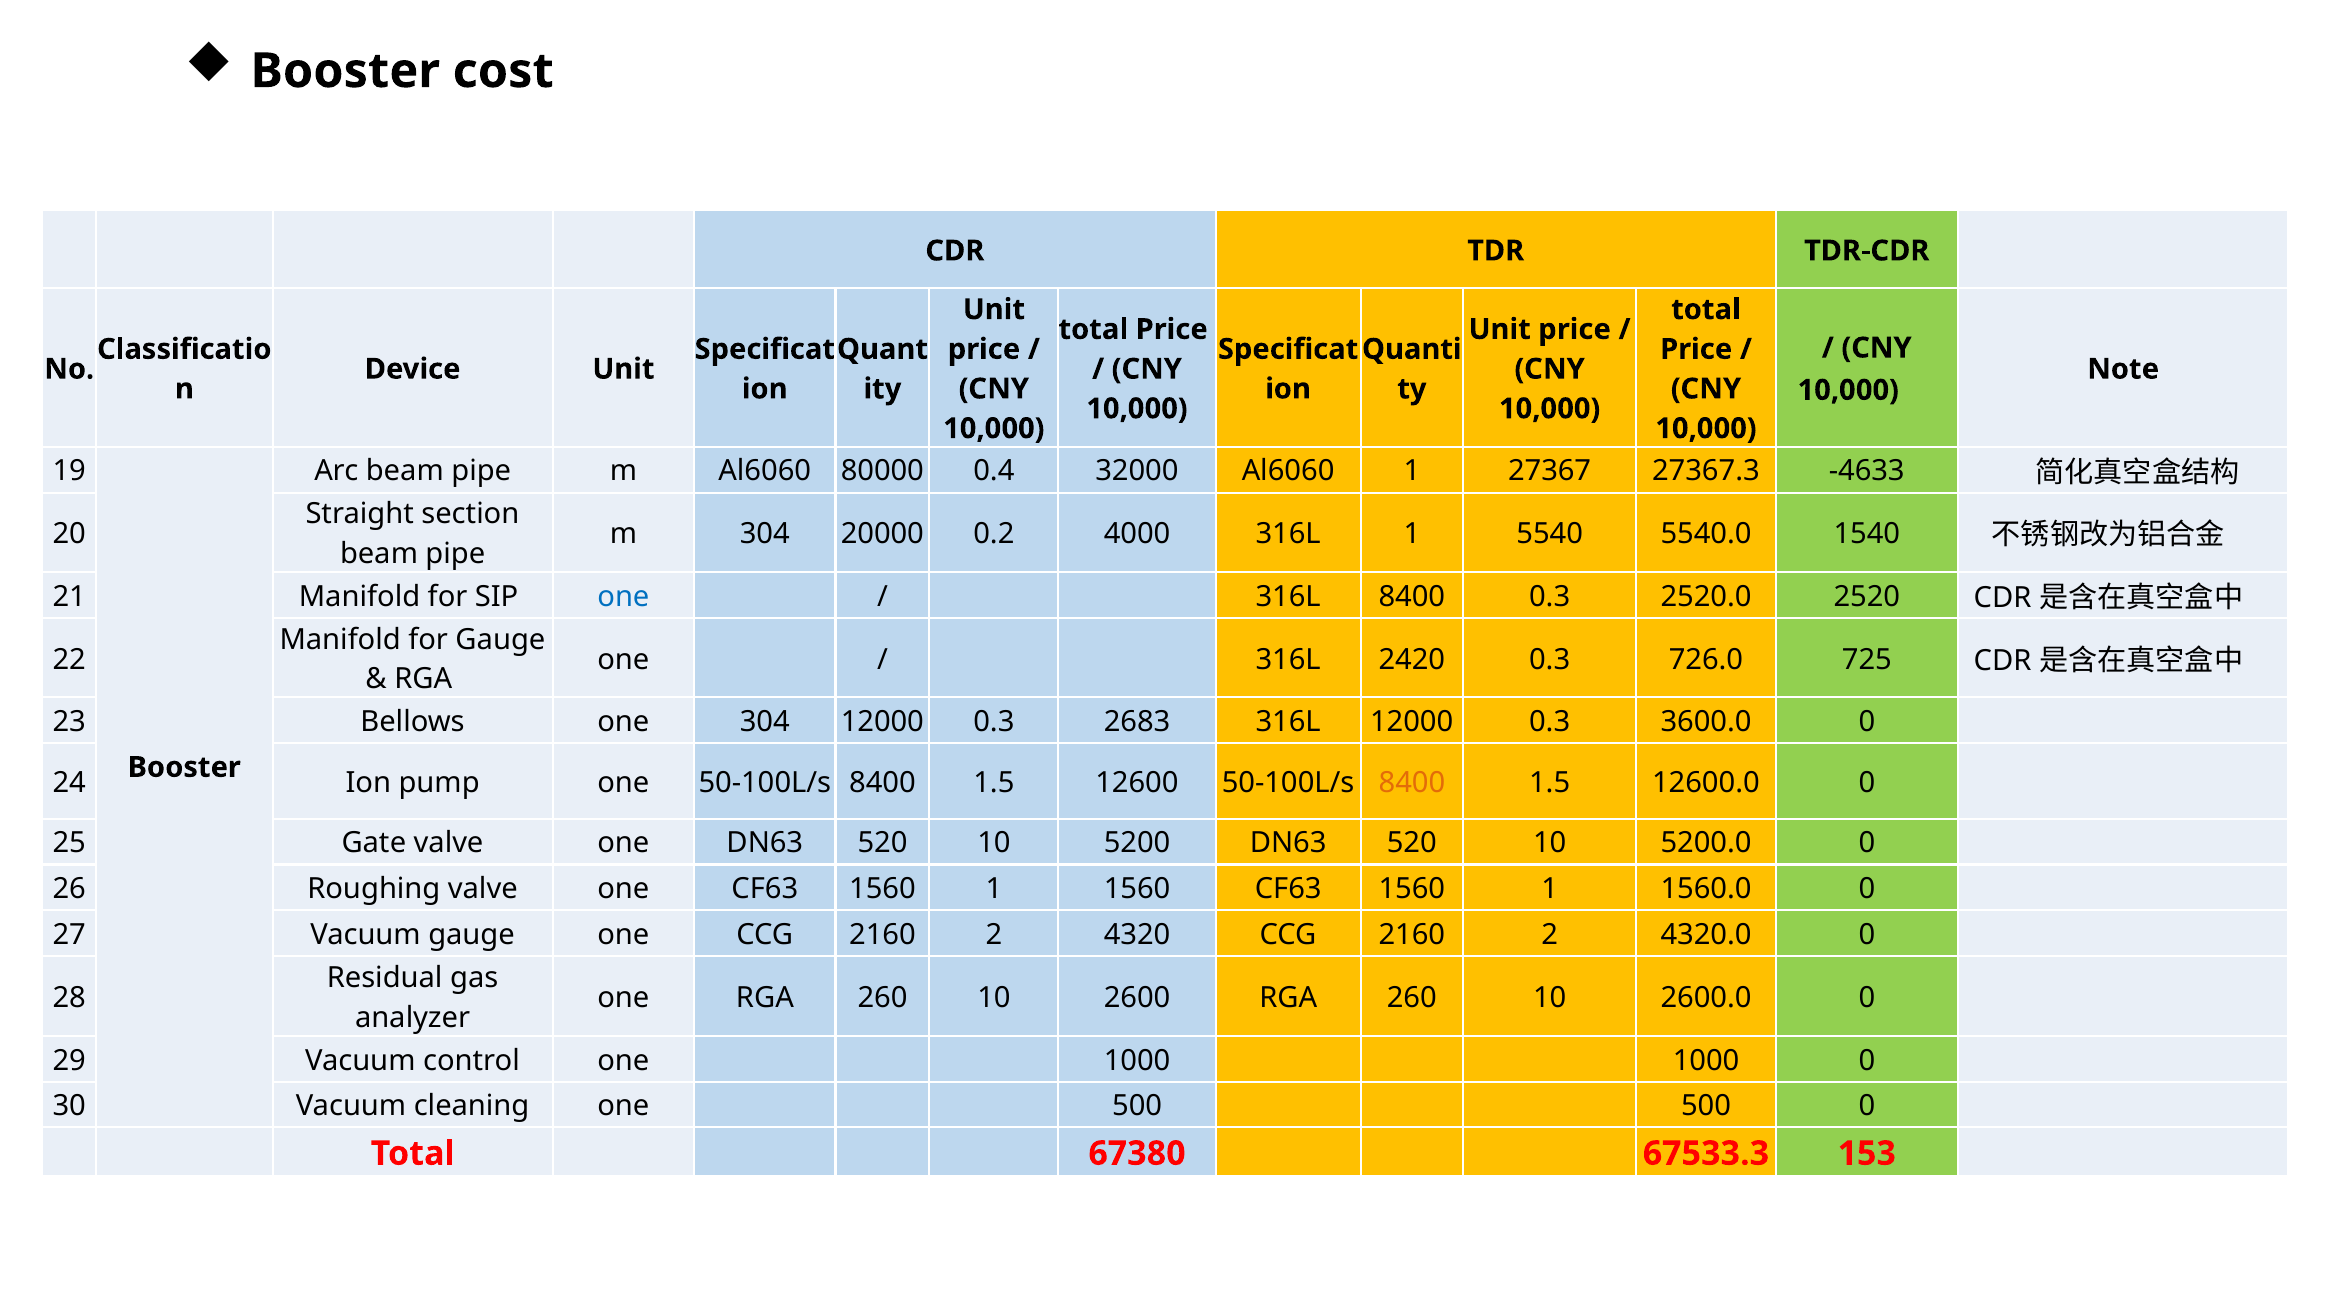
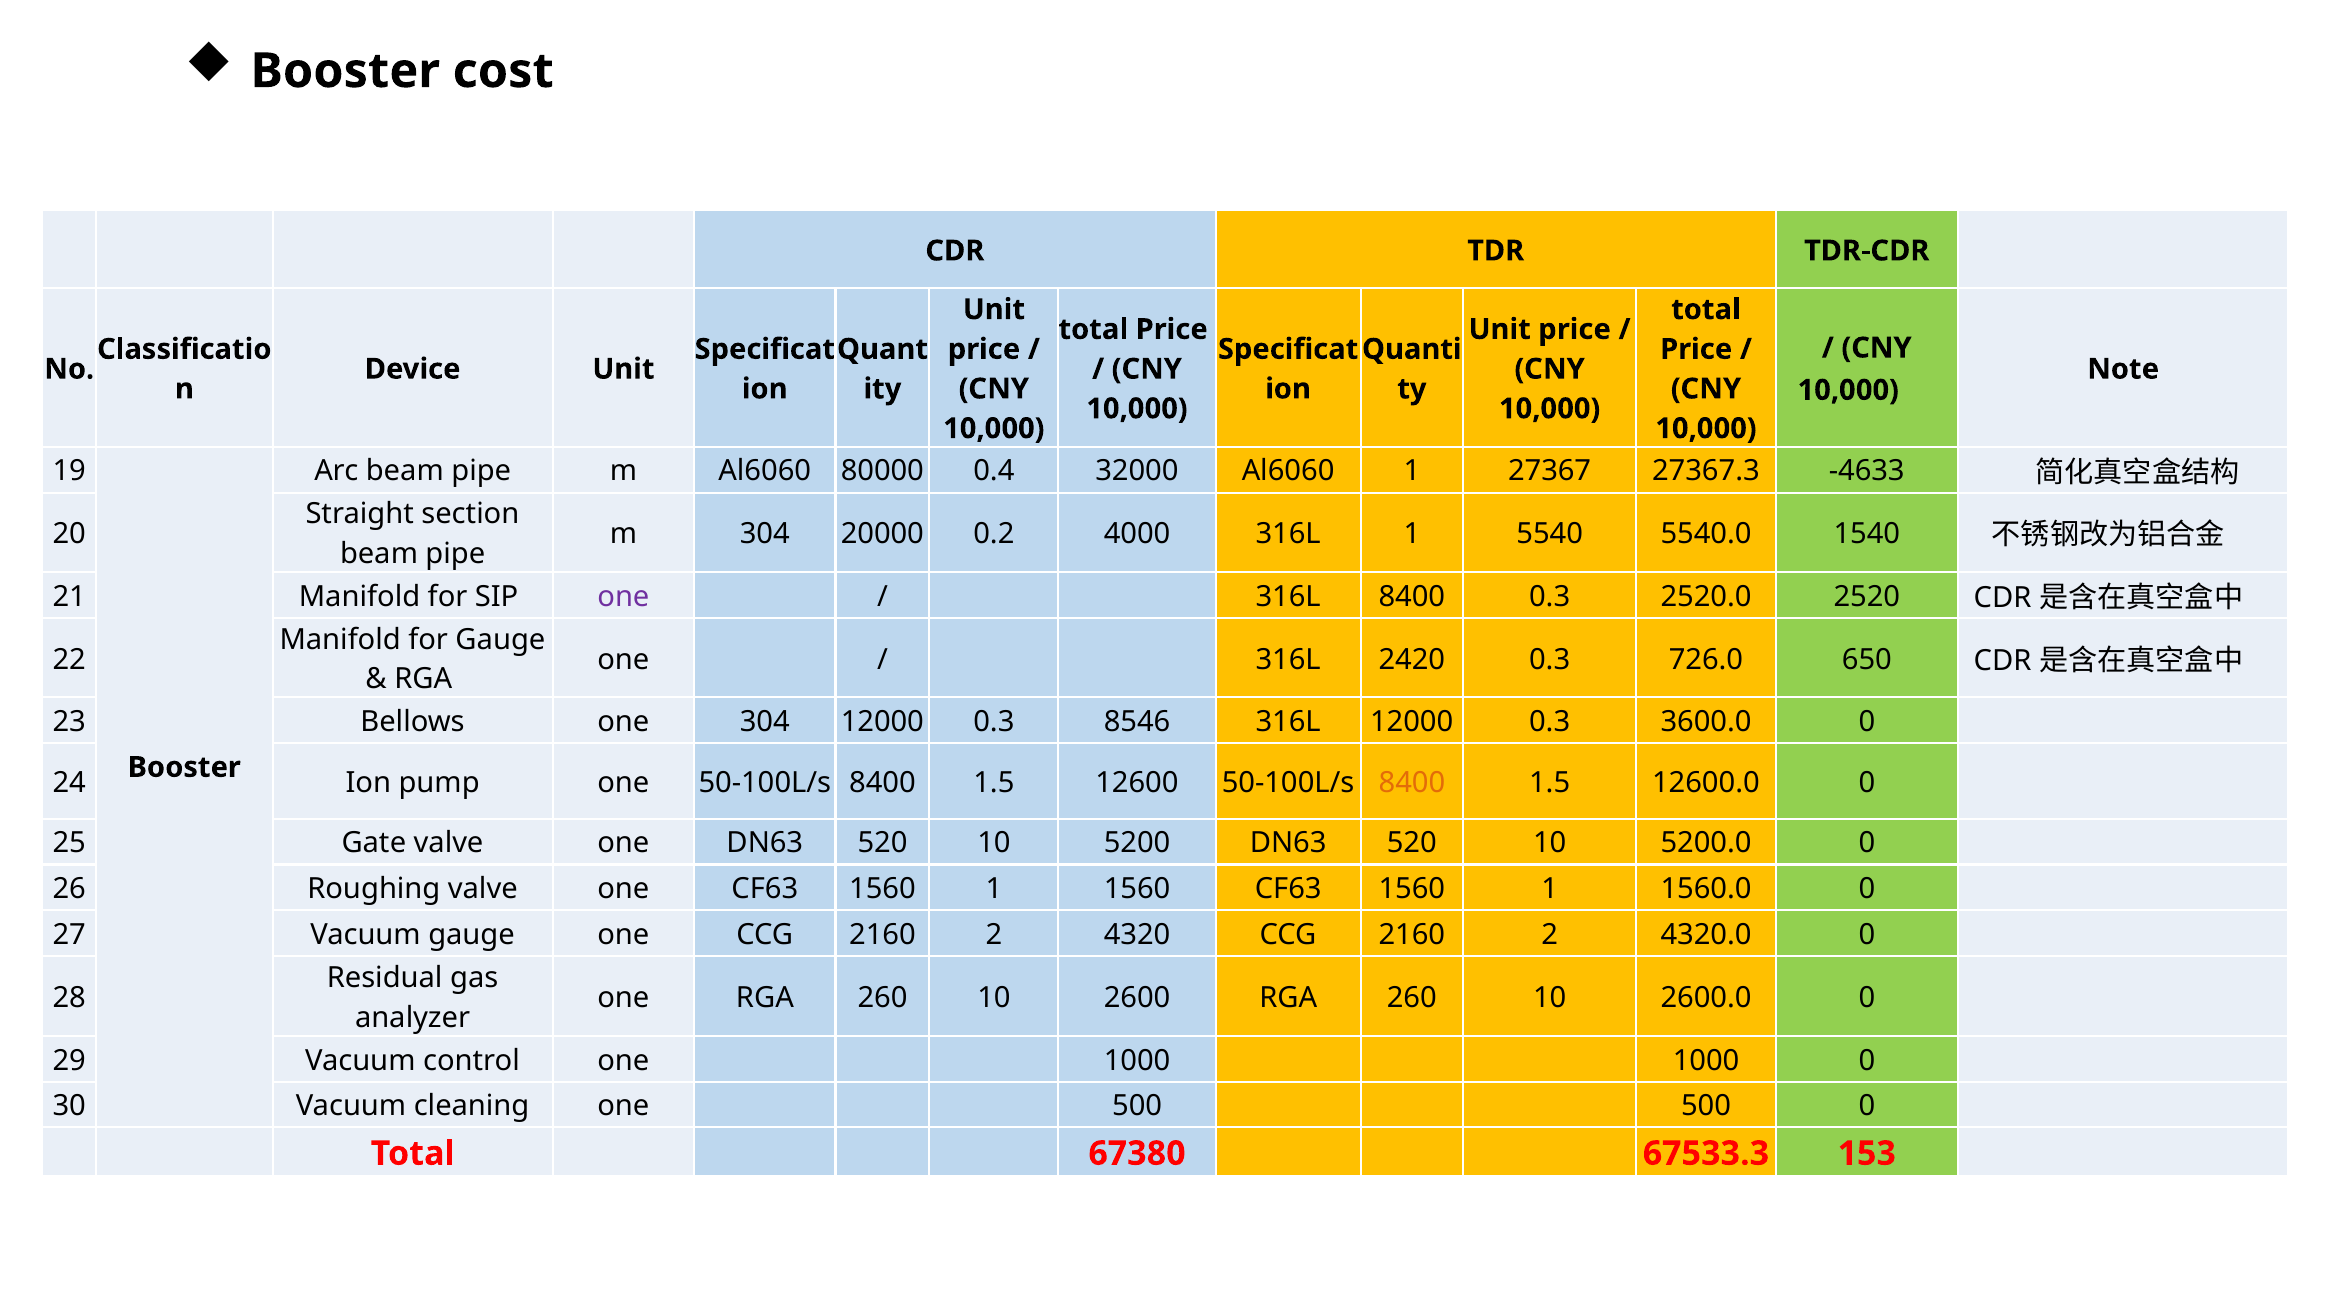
one colour: blue -> purple (623, 597)
725: 725 -> 650 (1867, 660)
2683: 2683 -> 8546 (1137, 722)
